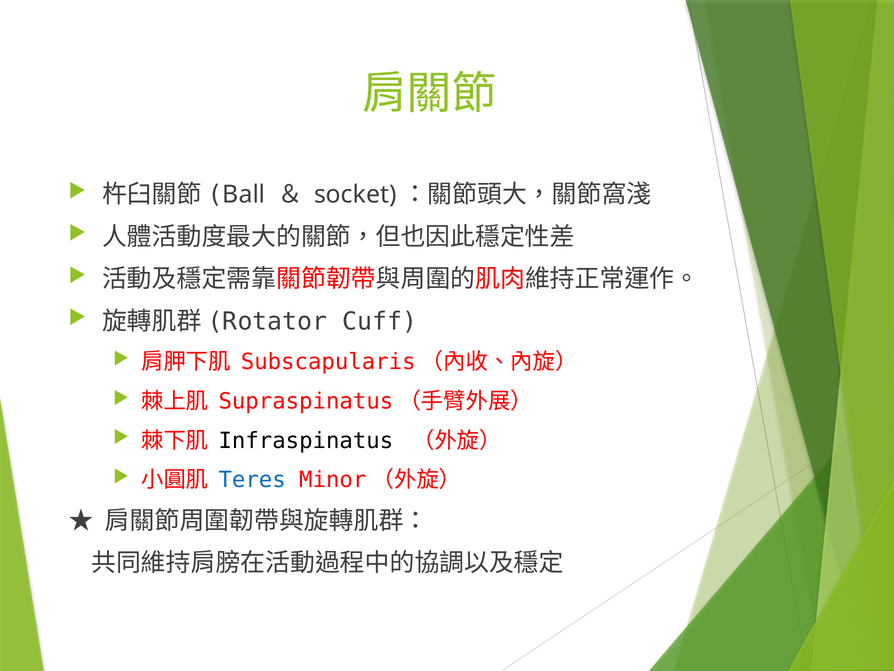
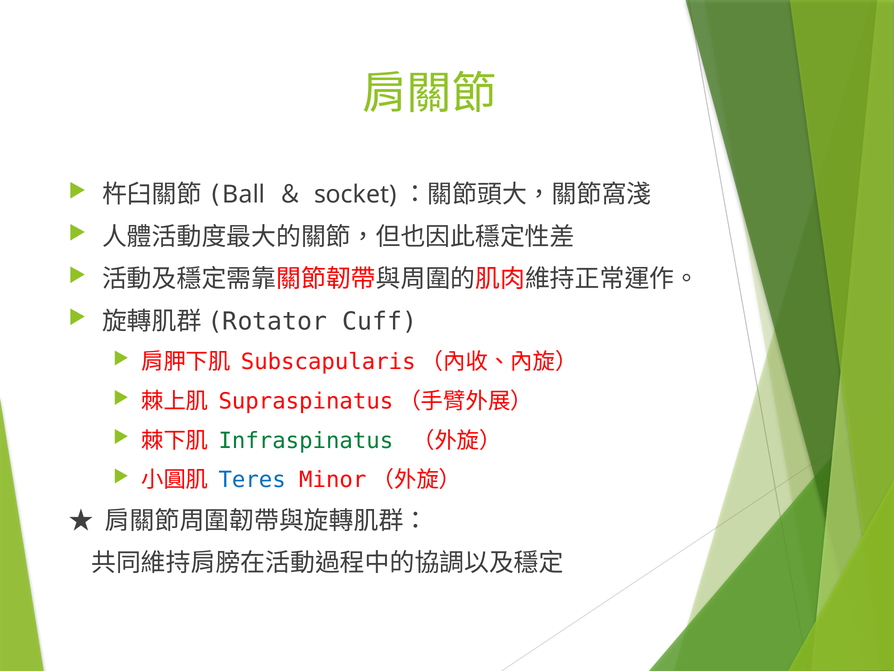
Infraspinatus colour: black -> green (306, 440)
